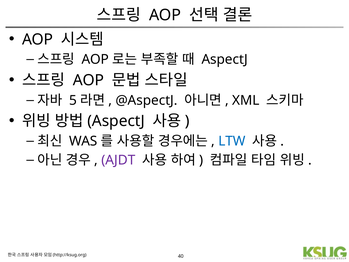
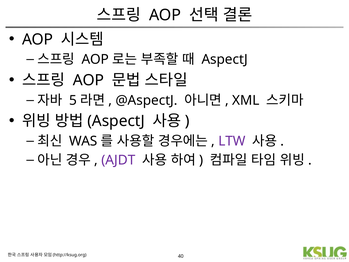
LTW colour: blue -> purple (232, 141)
